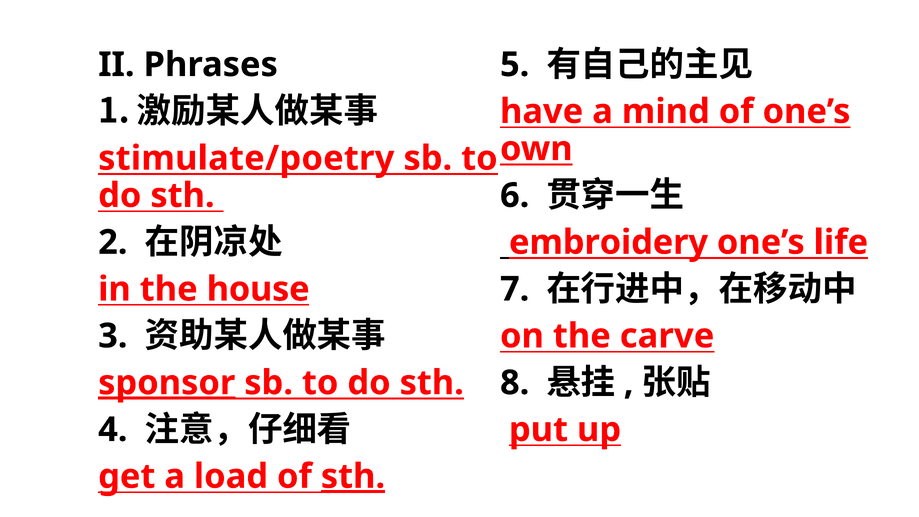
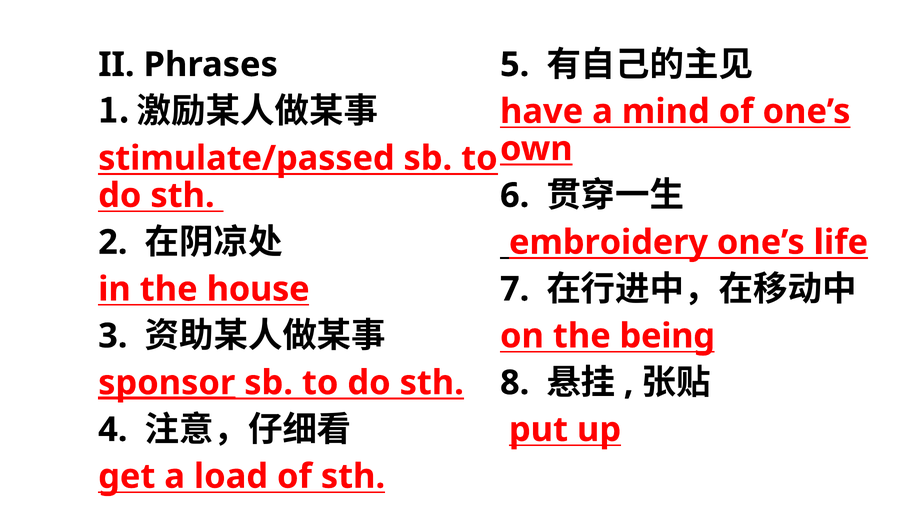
stimulate/poetry: stimulate/poetry -> stimulate/passed (246, 158)
carve: carve -> being (667, 336)
sth underline: present -> none (353, 476)
